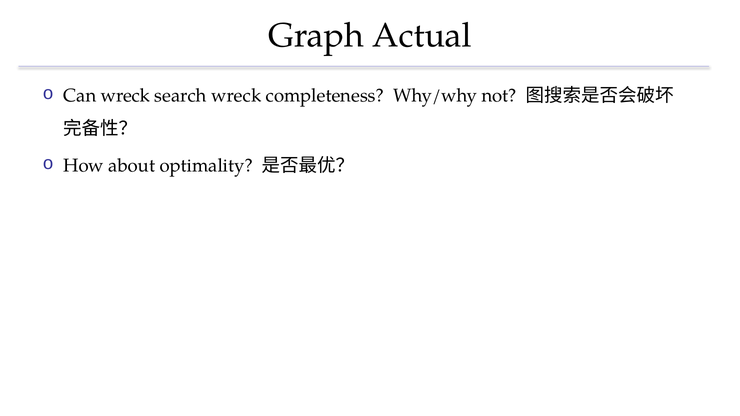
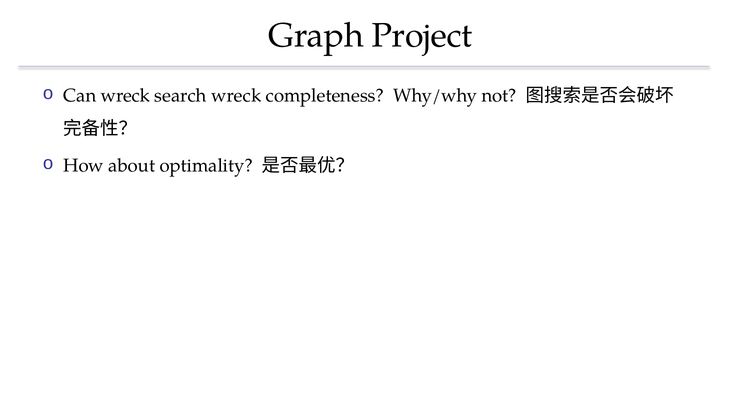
Actual: Actual -> Project (422, 36)
